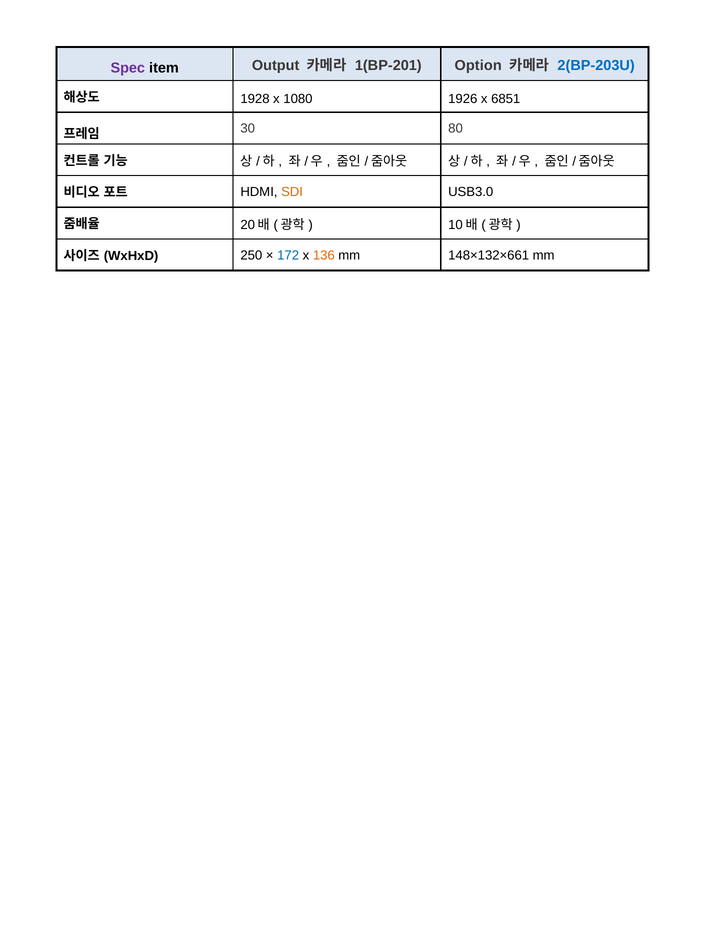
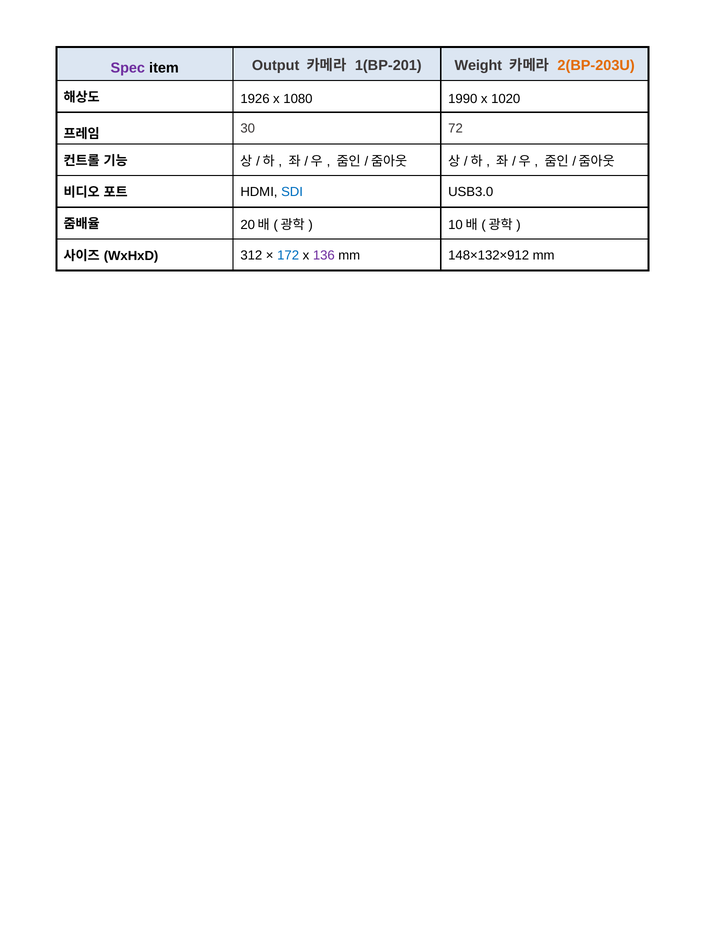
Option: Option -> Weight (478, 65)
2(BP-203U colour: blue -> orange (596, 65)
1928: 1928 -> 1926 (255, 99)
1926: 1926 -> 1990 (463, 99)
6851: 6851 -> 1020 (506, 99)
80: 80 -> 72 (456, 128)
SDI colour: orange -> blue (292, 192)
250: 250 -> 312 (251, 256)
136 colour: orange -> purple (324, 256)
148×132×661: 148×132×661 -> 148×132×912 (489, 256)
